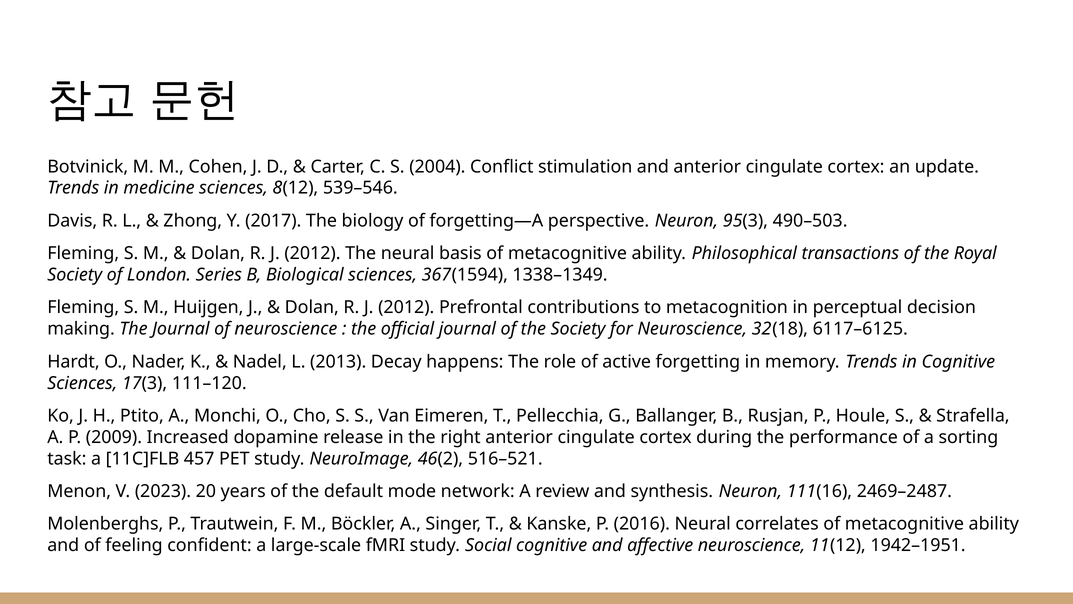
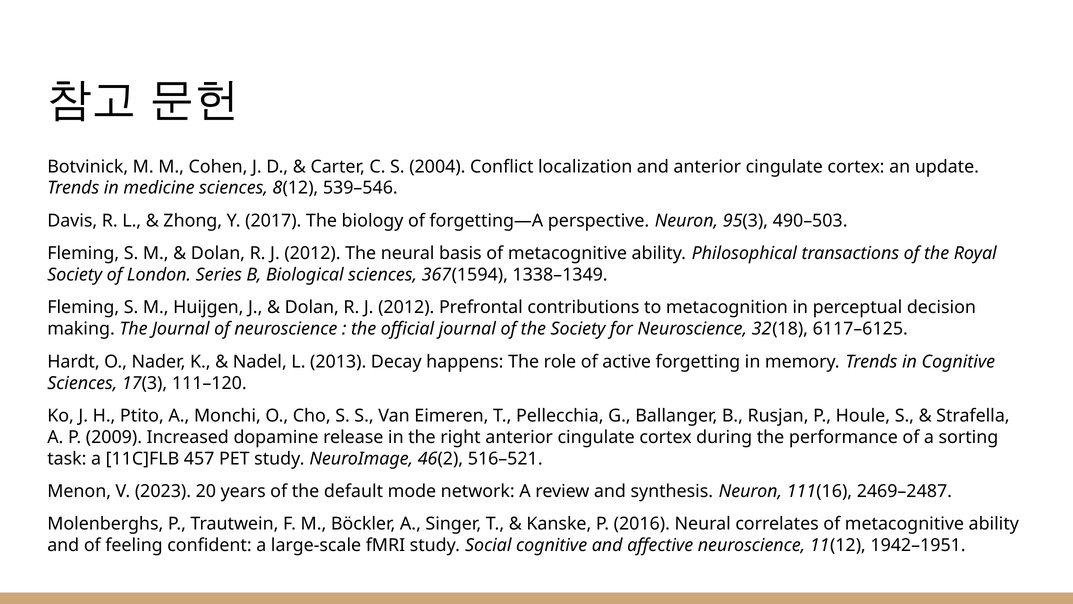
stimulation: stimulation -> localization (585, 166)
